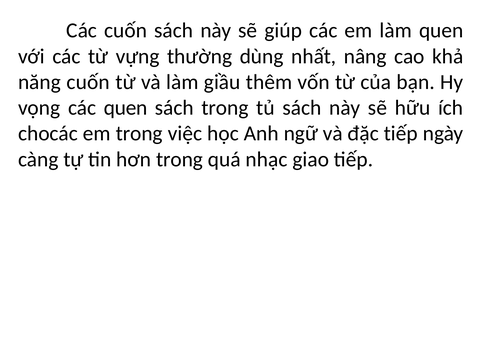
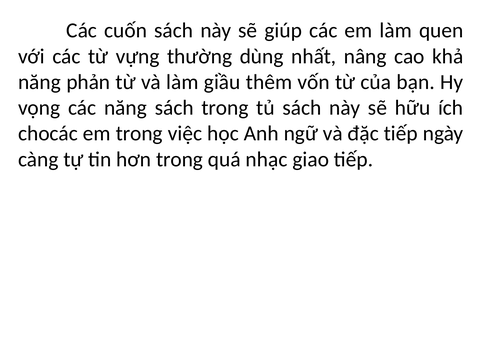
năng cuốn: cuốn -> phản (88, 82)
các quen: quen -> năng (125, 108)
